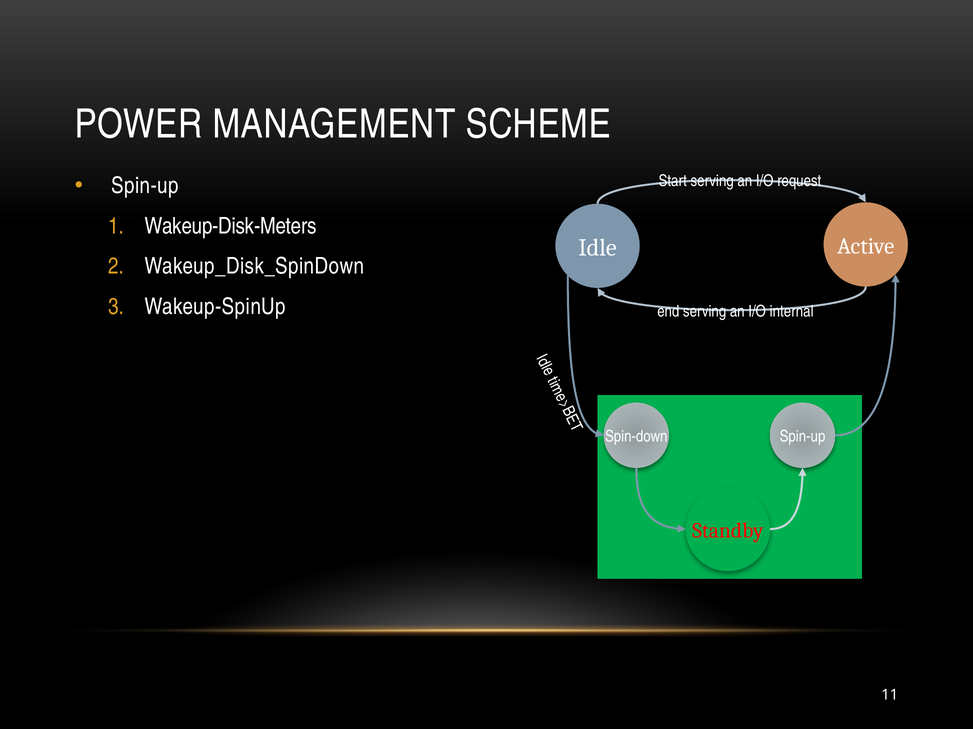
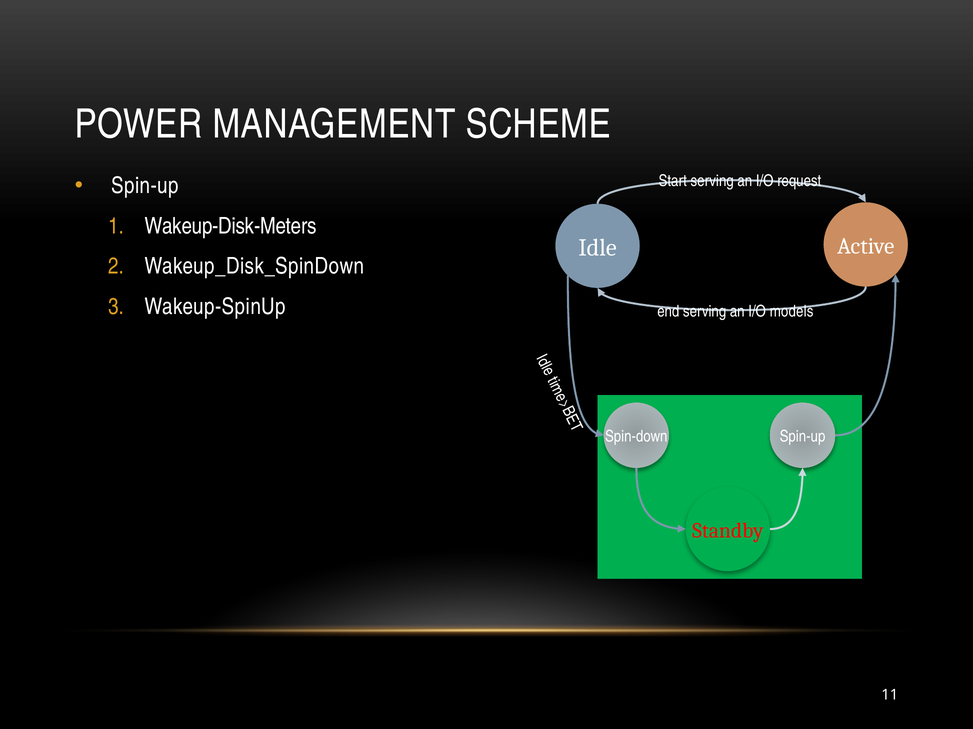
internal: internal -> models (792, 312)
